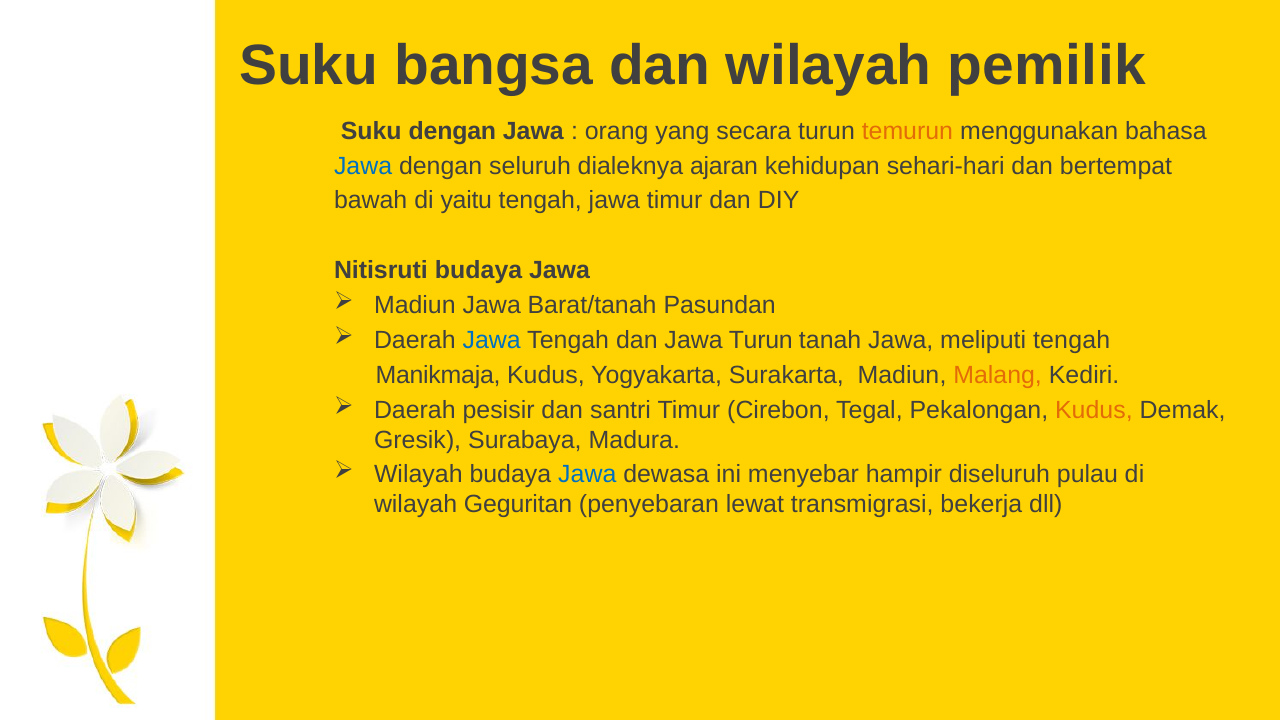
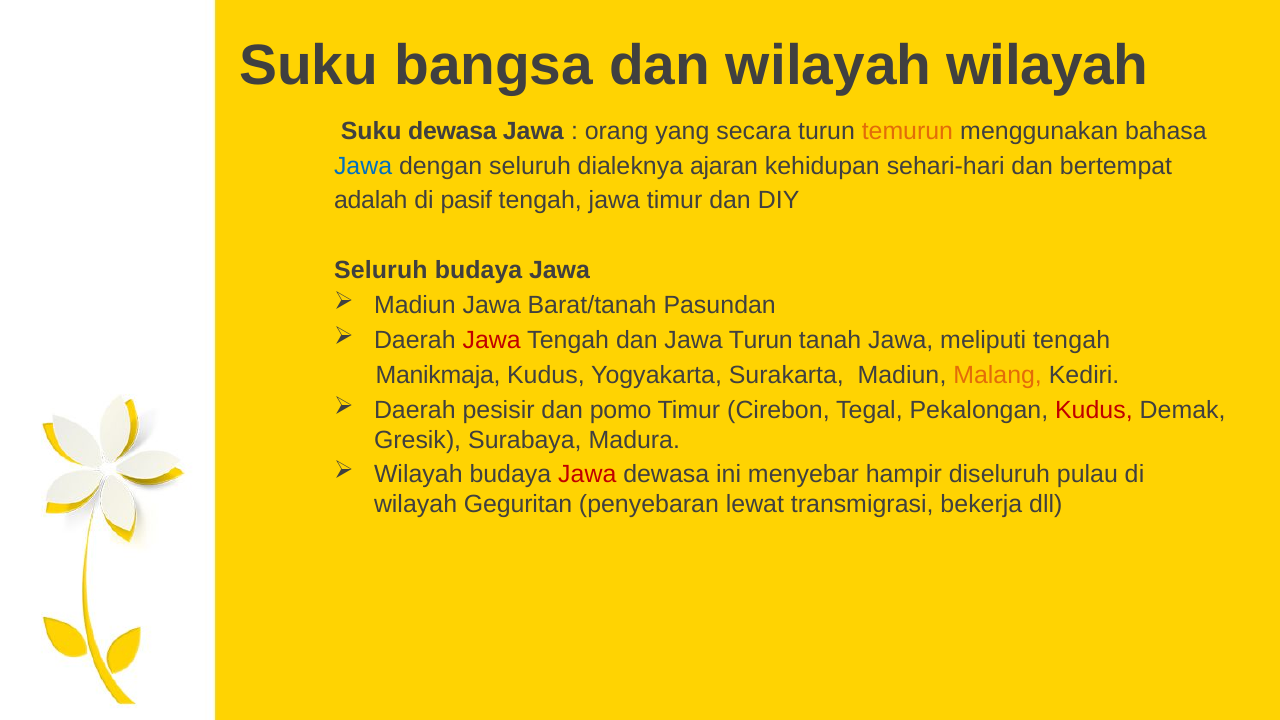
wilayah pemilik: pemilik -> wilayah (1047, 66)
Suku dengan: dengan -> dewasa (452, 131)
bawah: bawah -> adalah (371, 201)
yaitu: yaitu -> pasif (466, 201)
Nitisruti: Nitisruti -> Seluruh (381, 270)
Jawa colour: blue -> red (492, 340)
santri: santri -> pomo (621, 410)
Kudus colour: orange -> red (1094, 410)
Jawa colour: blue -> red (587, 475)
